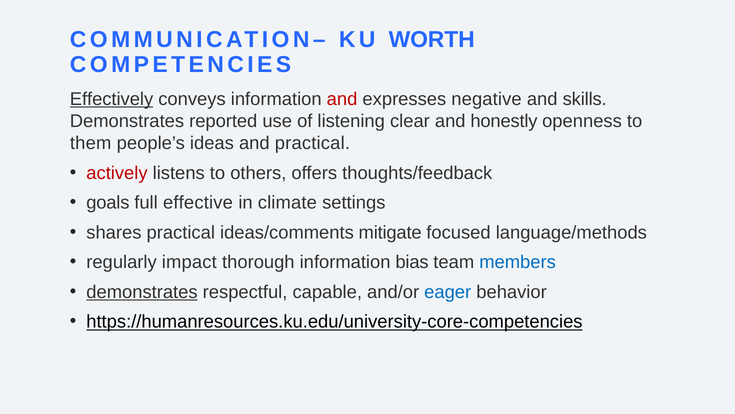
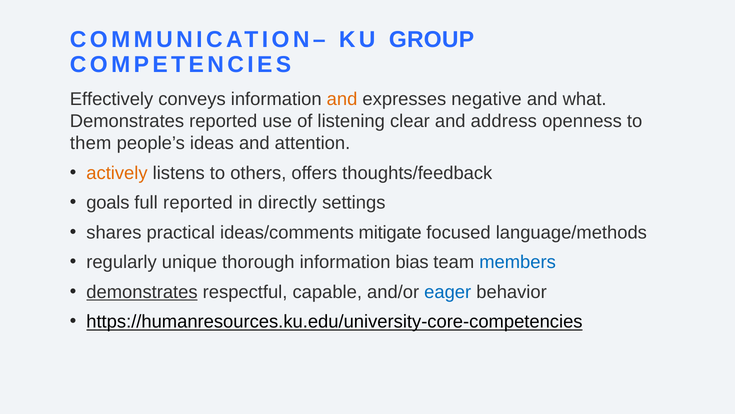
WORTH: WORTH -> GROUP (432, 40)
Effectively underline: present -> none (112, 99)
and colour: red -> orange (342, 99)
skills: skills -> what (585, 99)
honestly: honestly -> address (504, 121)
and practical: practical -> attention (313, 143)
actively colour: red -> orange (117, 173)
full effective: effective -> reported (198, 202)
climate: climate -> directly (287, 202)
impact: impact -> unique (189, 262)
